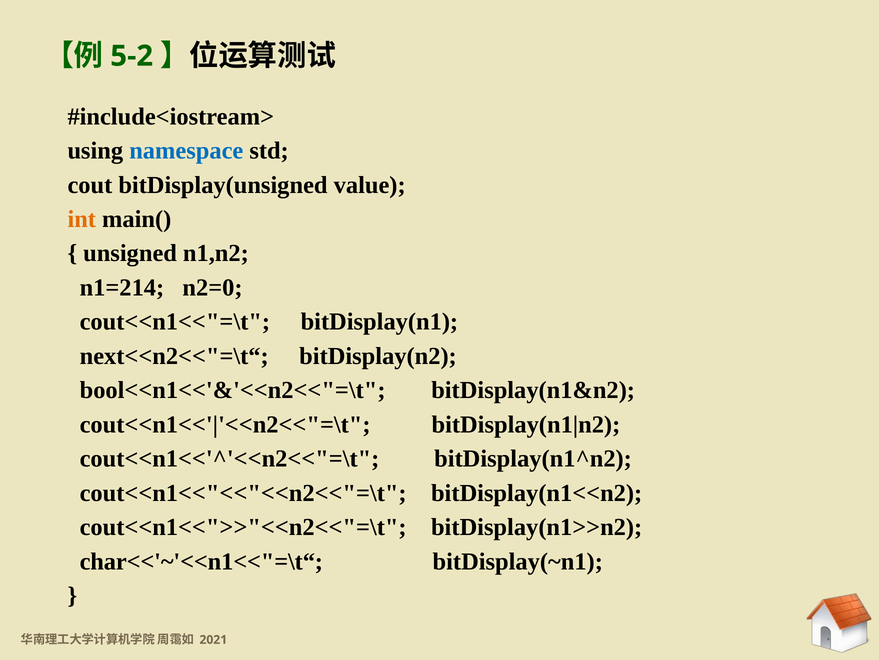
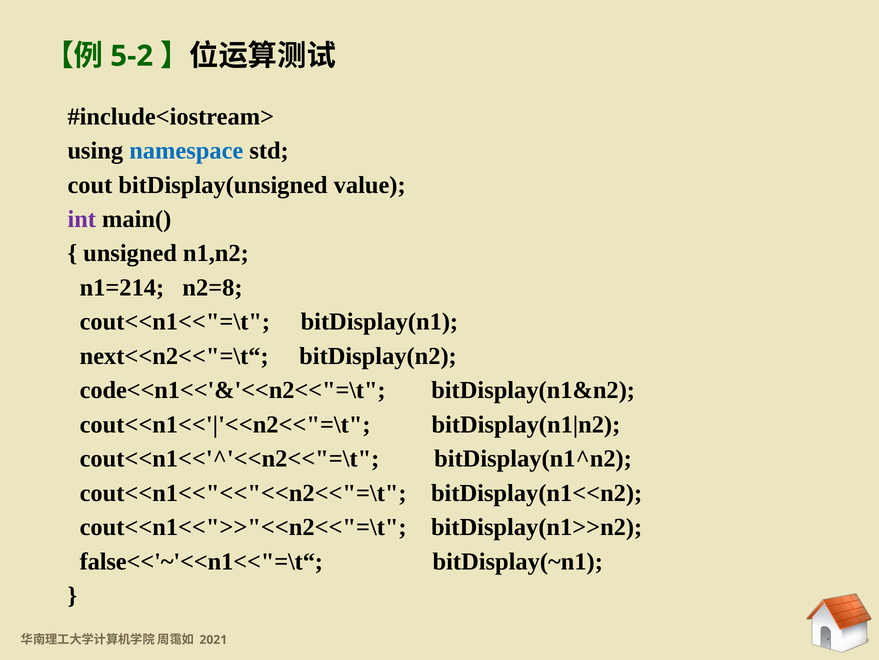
int colour: orange -> purple (82, 219)
n2=0: n2=0 -> n2=8 (212, 287)
bool<<n1<<'&'<<n2<<"=\t: bool<<n1<<'&'<<n2<<"=\t -> code<<n1<<'&'<<n2<<"=\t (233, 390)
char<<'~'<<n1<<"=\t“: char<<'~'<<n1<<"=\t“ -> false<<'~'<<n1<<"=\t“ (201, 561)
